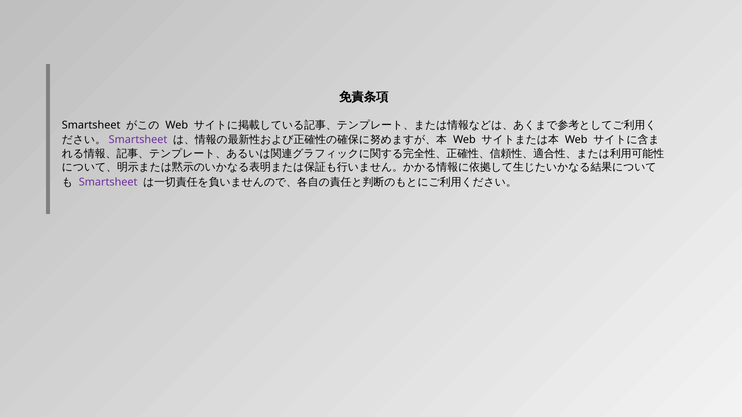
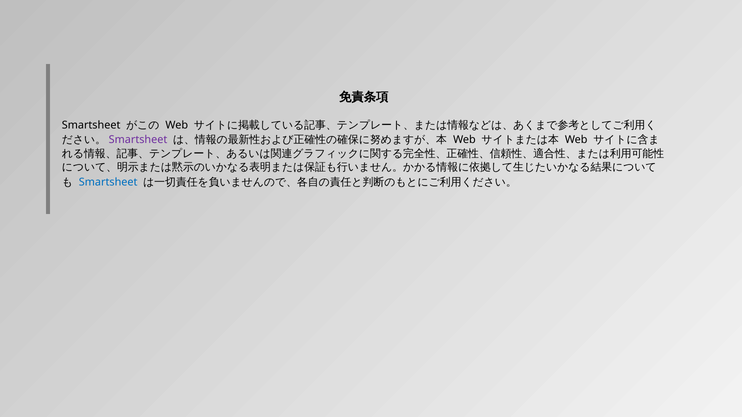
Smartsheet colour: purple -> blue (108, 182)
